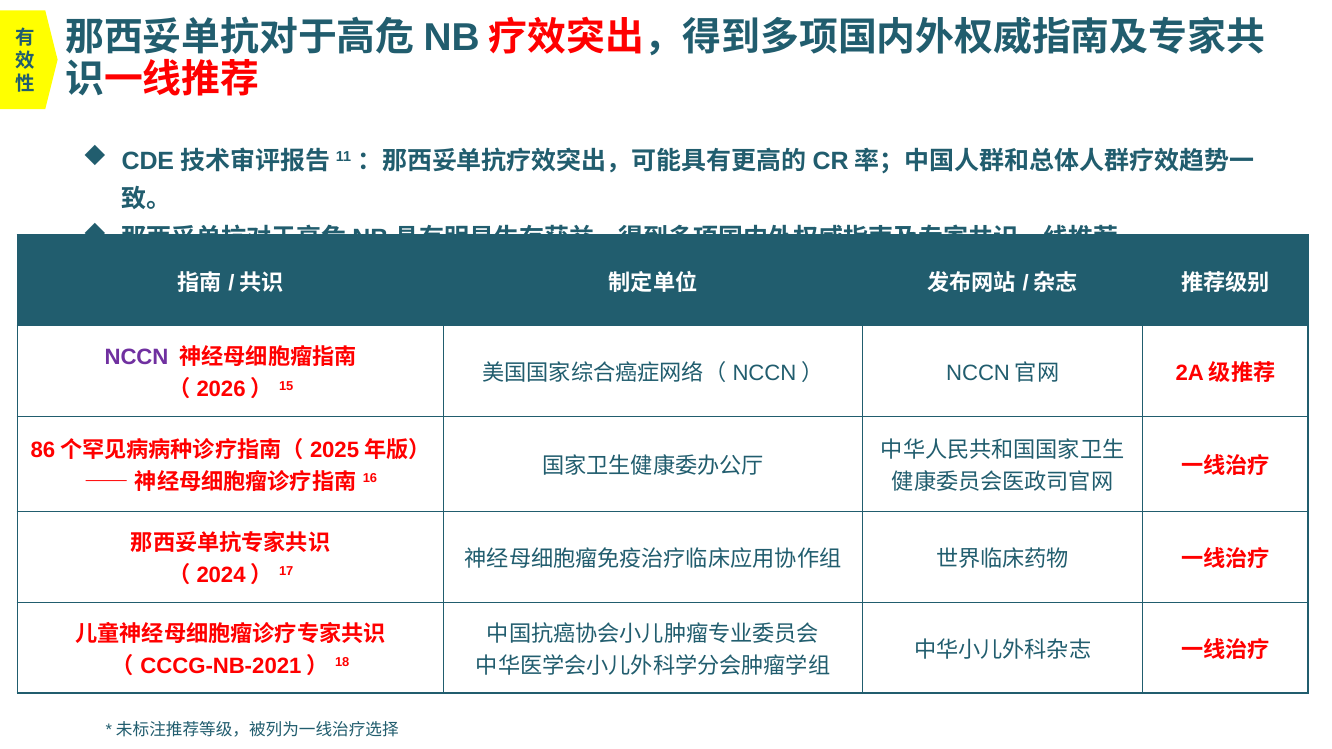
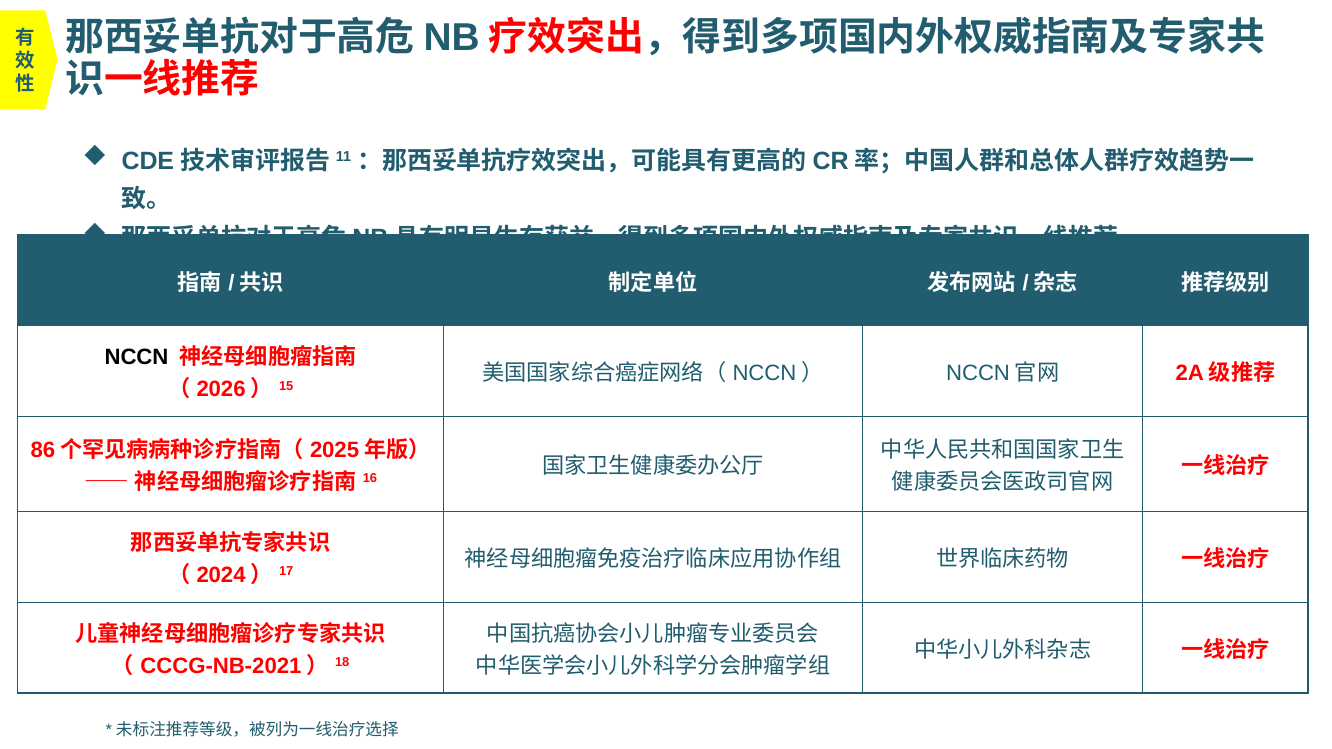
NCCN colour: purple -> black (137, 358)
